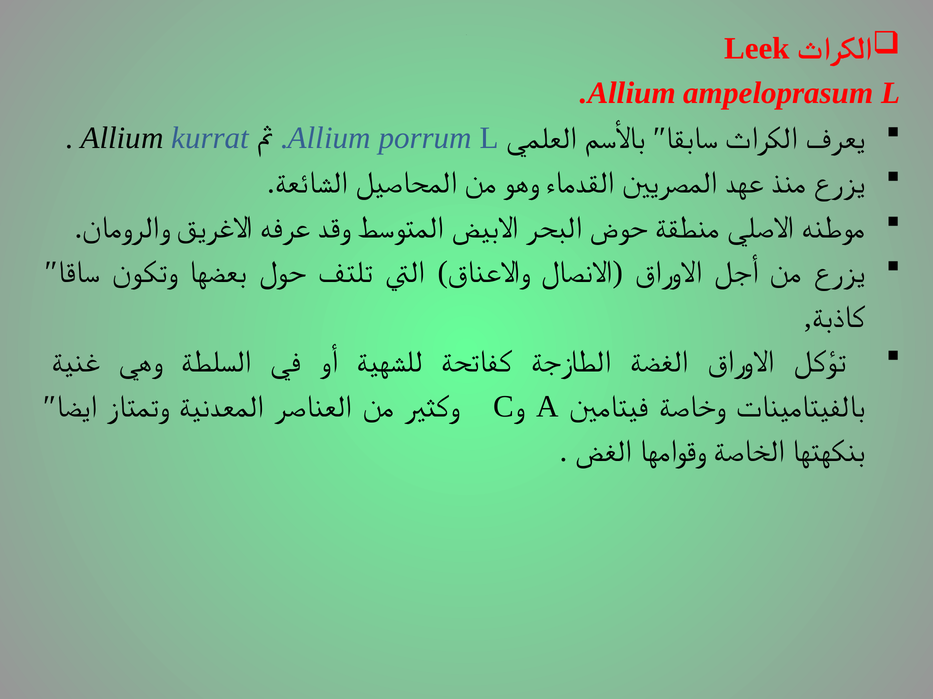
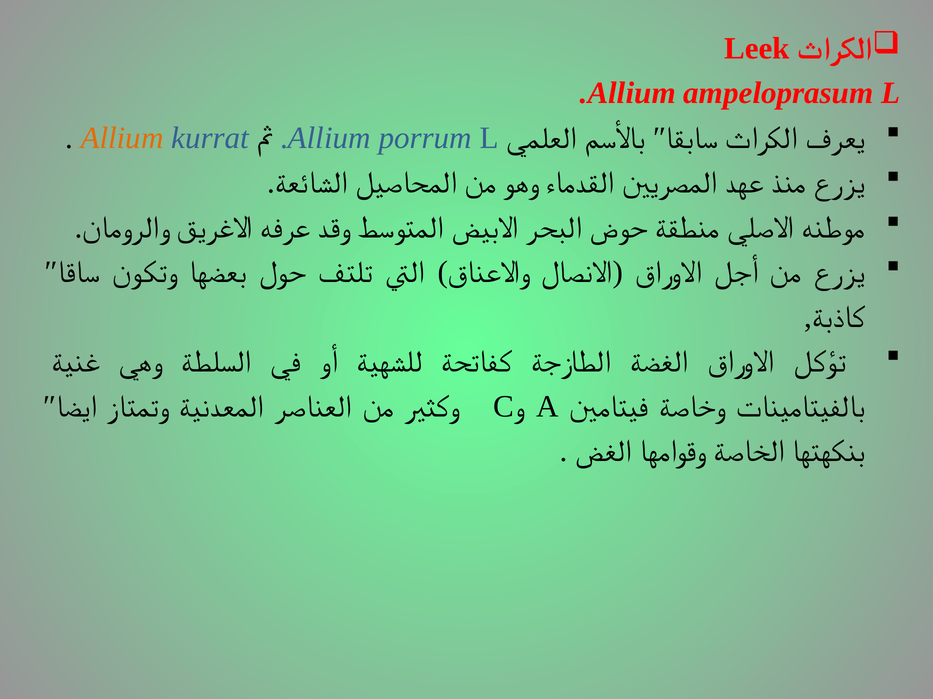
Allium colour: black -> orange (122, 138)
